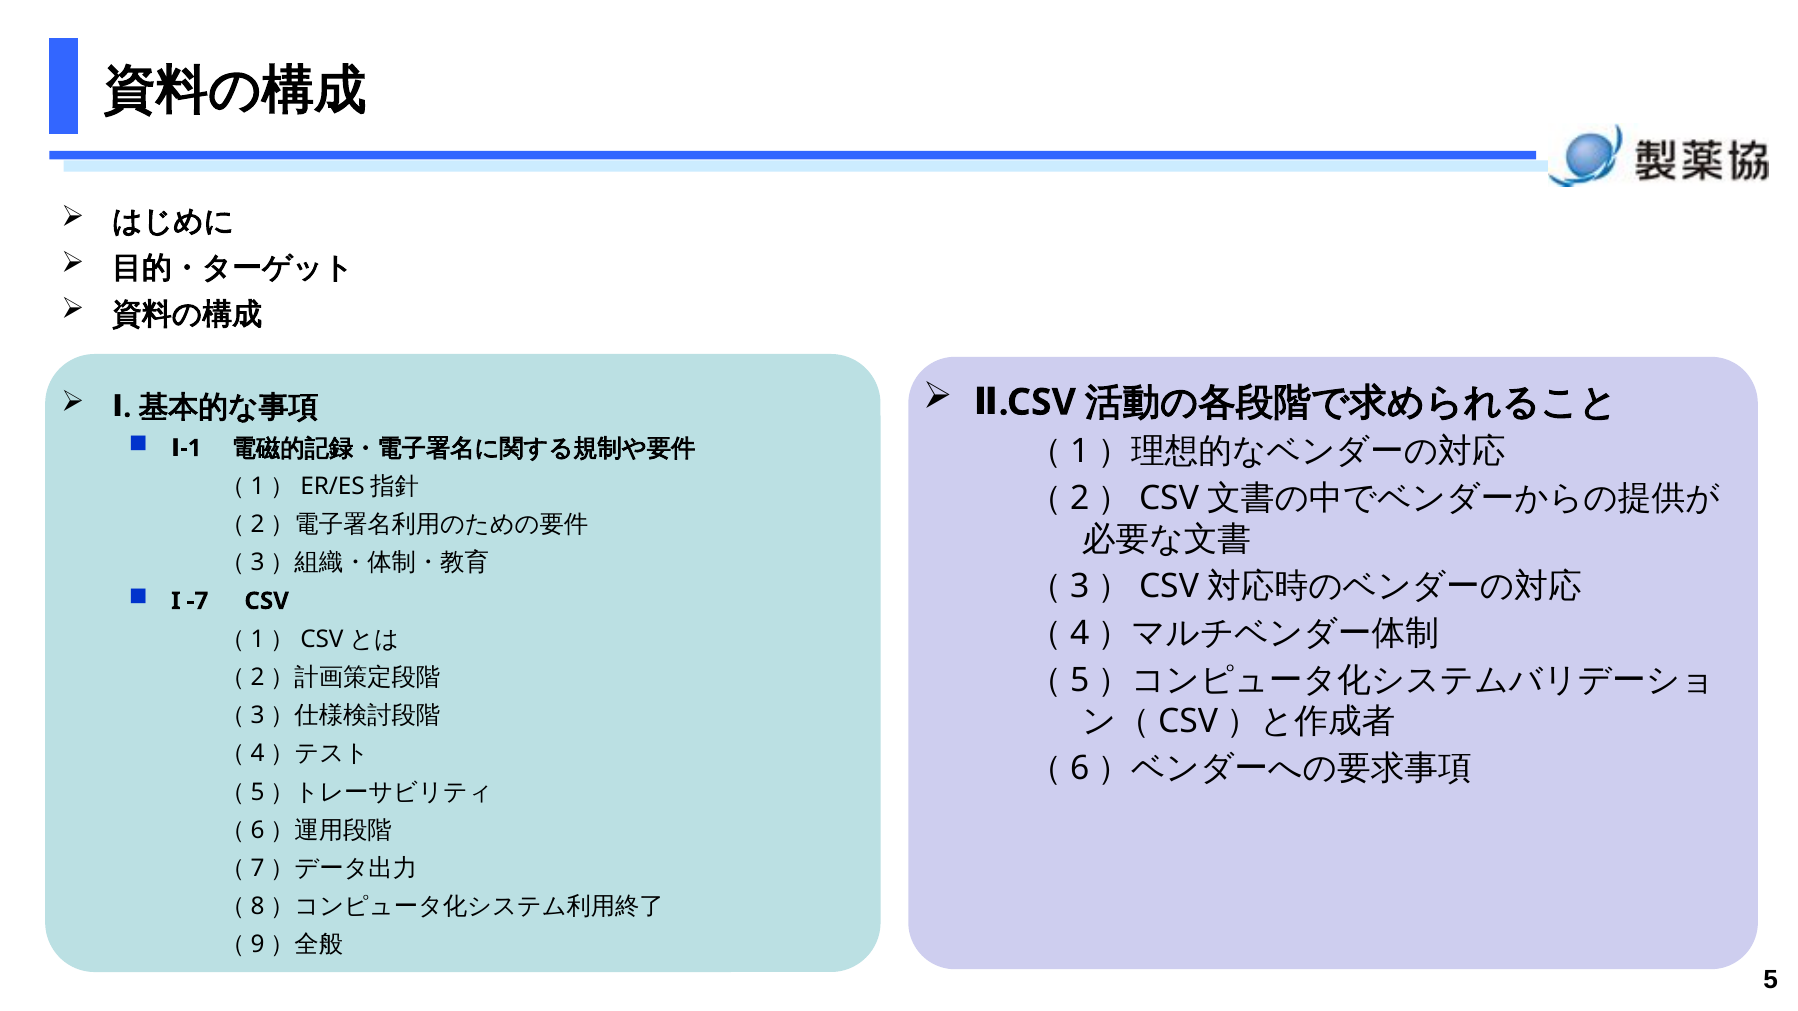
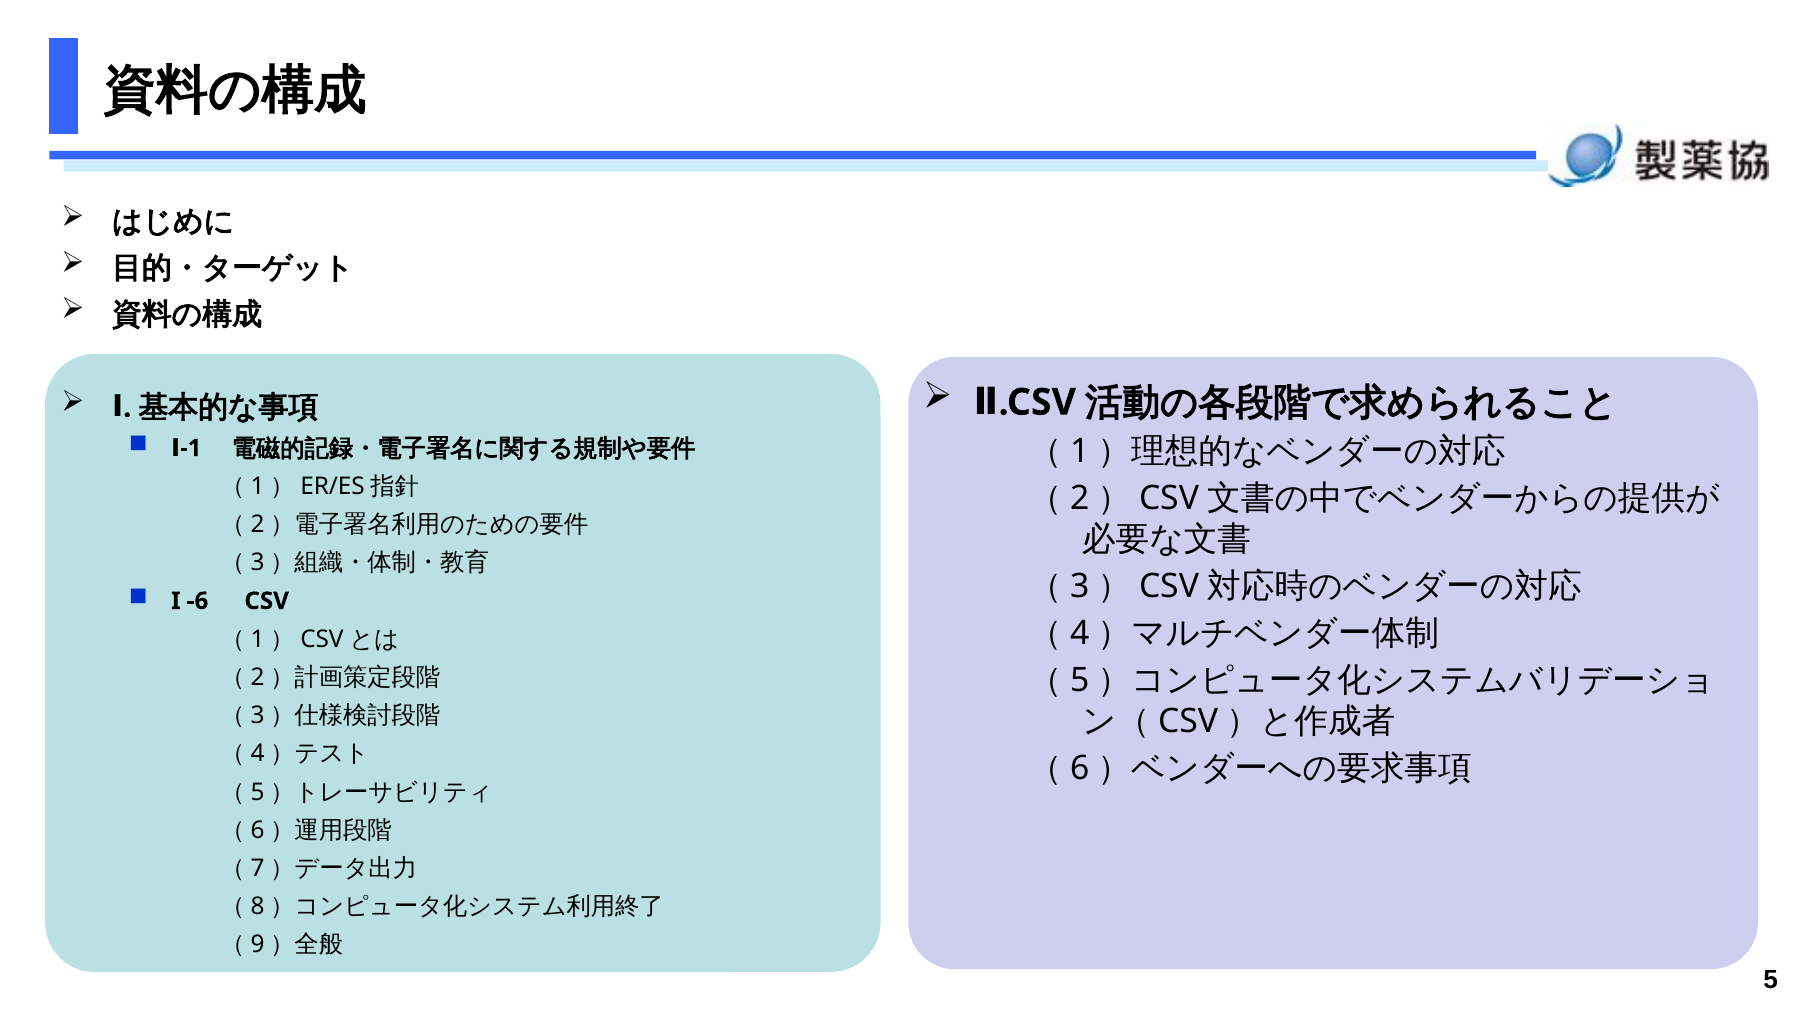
-7: -7 -> -6 (198, 601)
